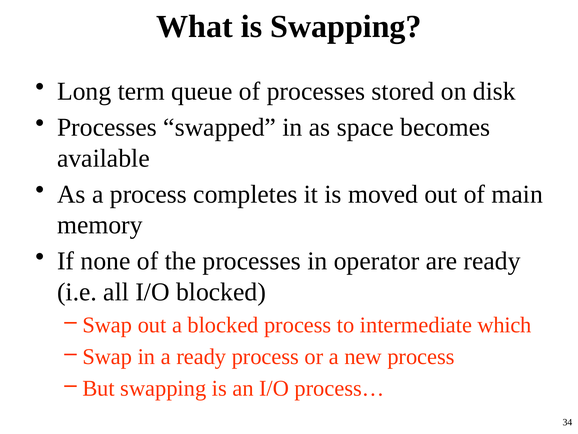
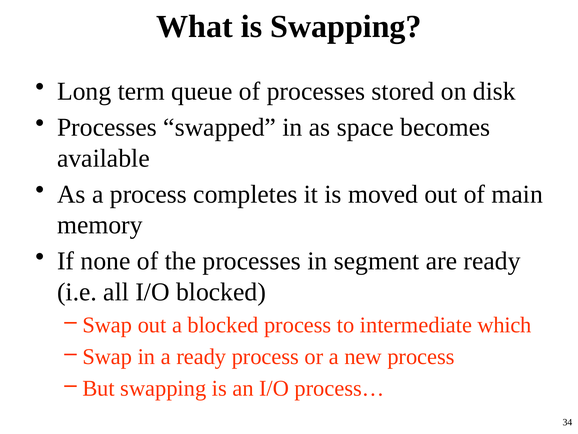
operator: operator -> segment (377, 261)
